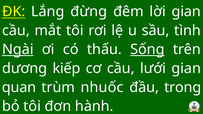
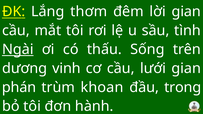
đừng: đừng -> thơm (89, 12)
Sống underline: present -> none (147, 49)
kiếp: kiếp -> vinh (66, 68)
quan: quan -> phán (19, 87)
nhuốc: nhuốc -> khoan (102, 87)
